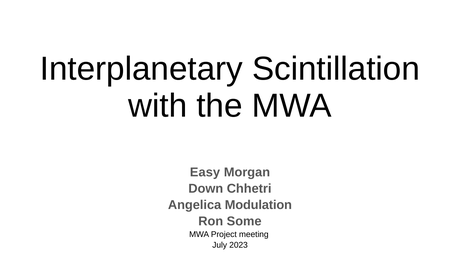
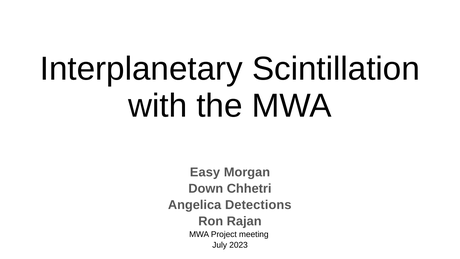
Modulation: Modulation -> Detections (258, 205)
Some: Some -> Rajan (244, 221)
